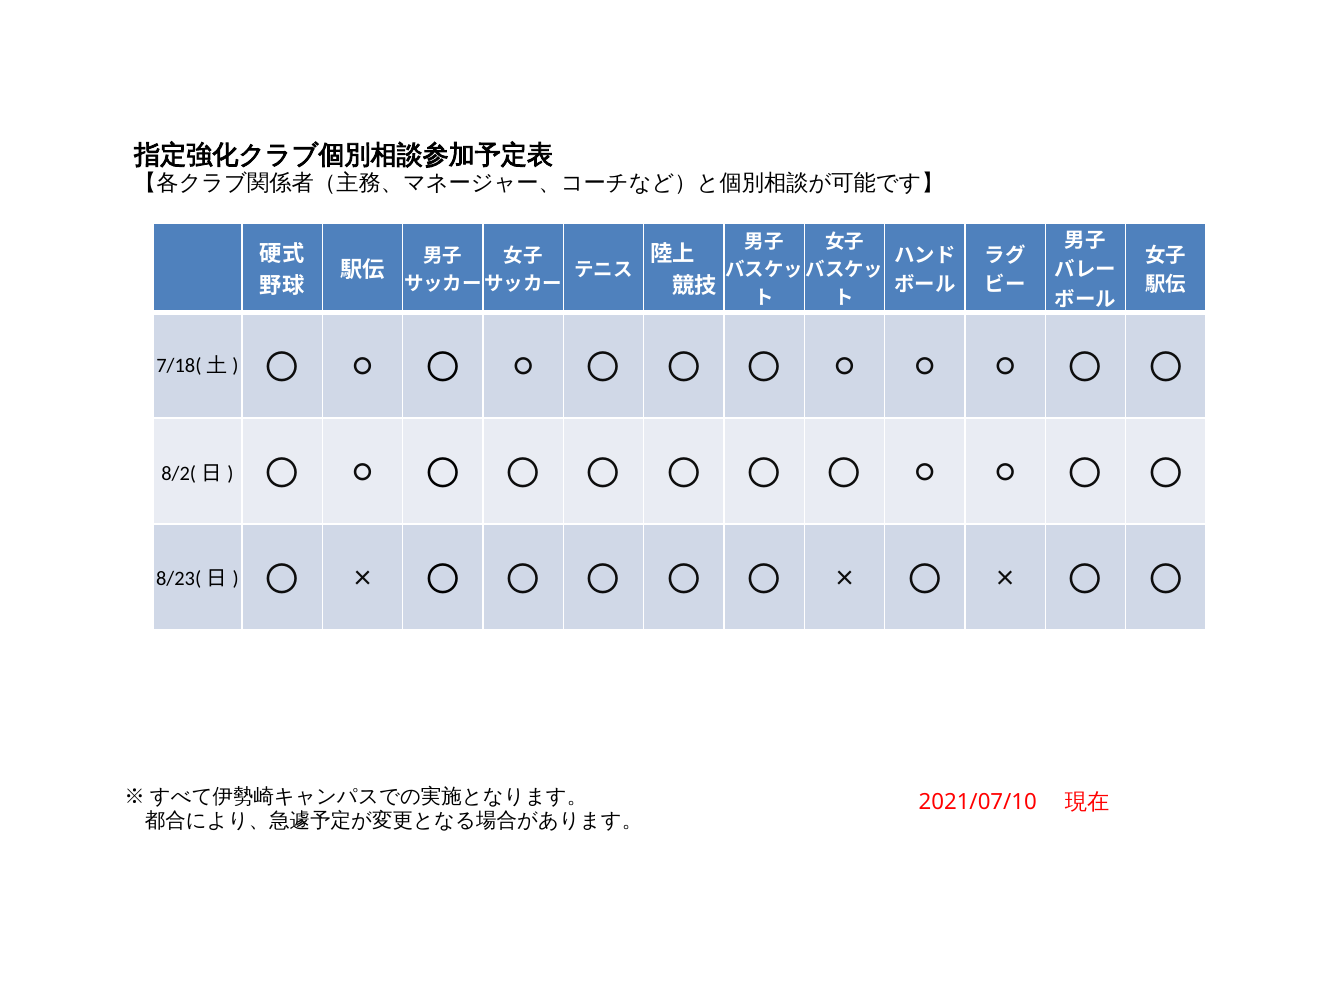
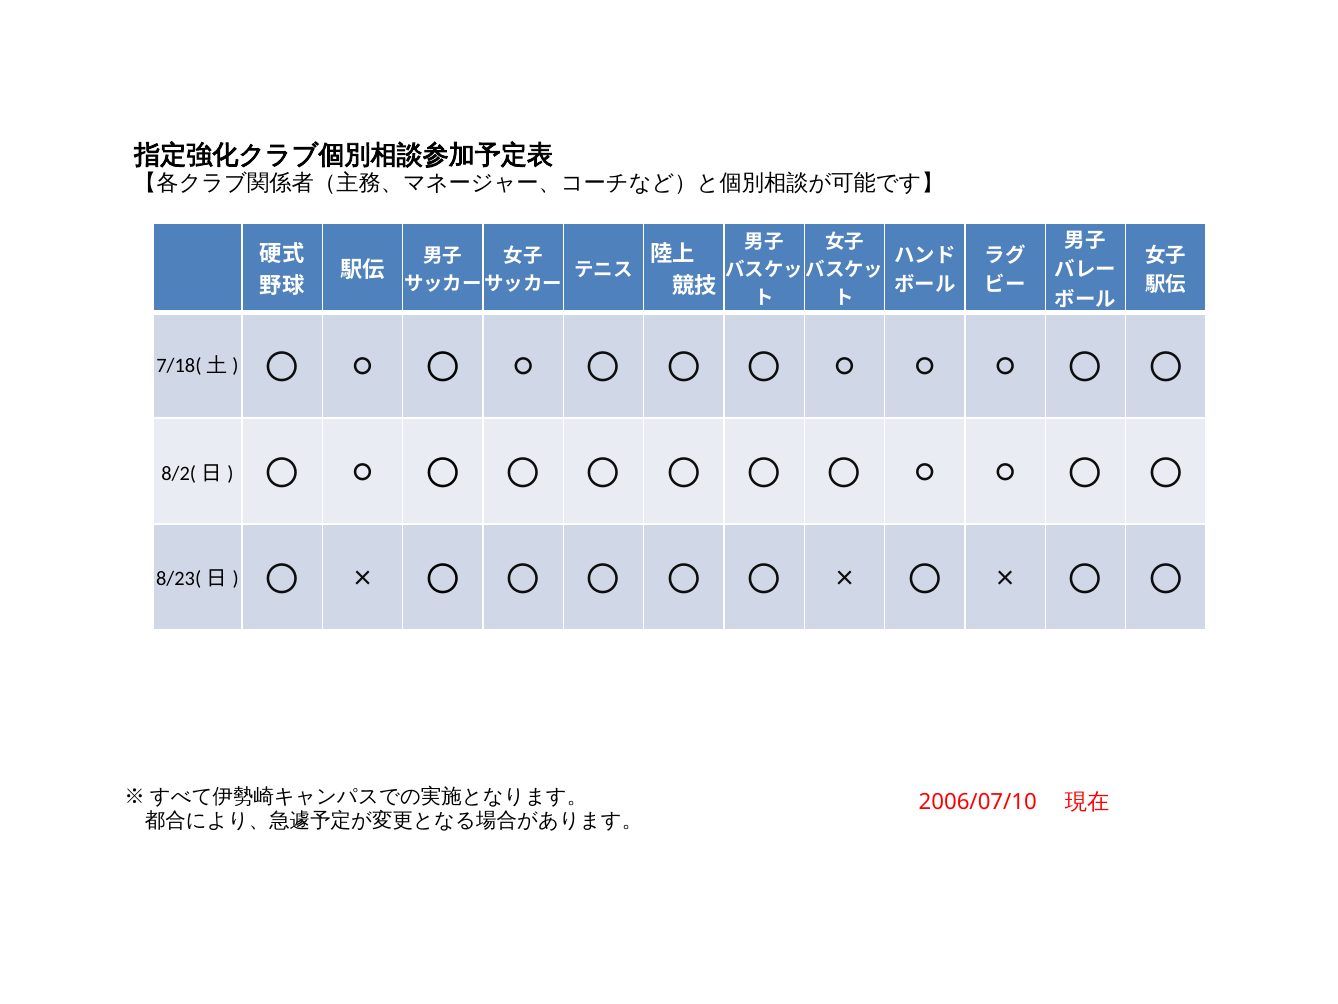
2021/07/10: 2021/07/10 -> 2006/07/10 (978, 802)
